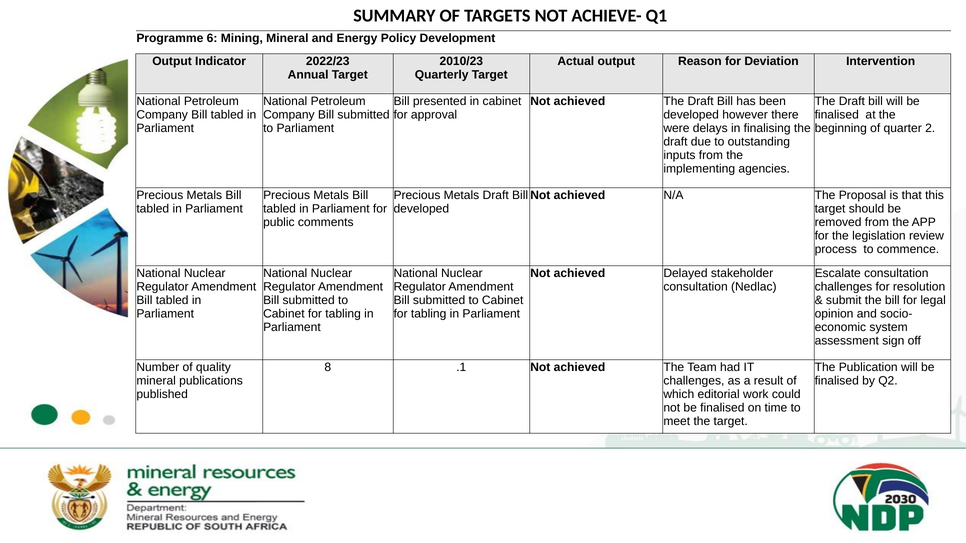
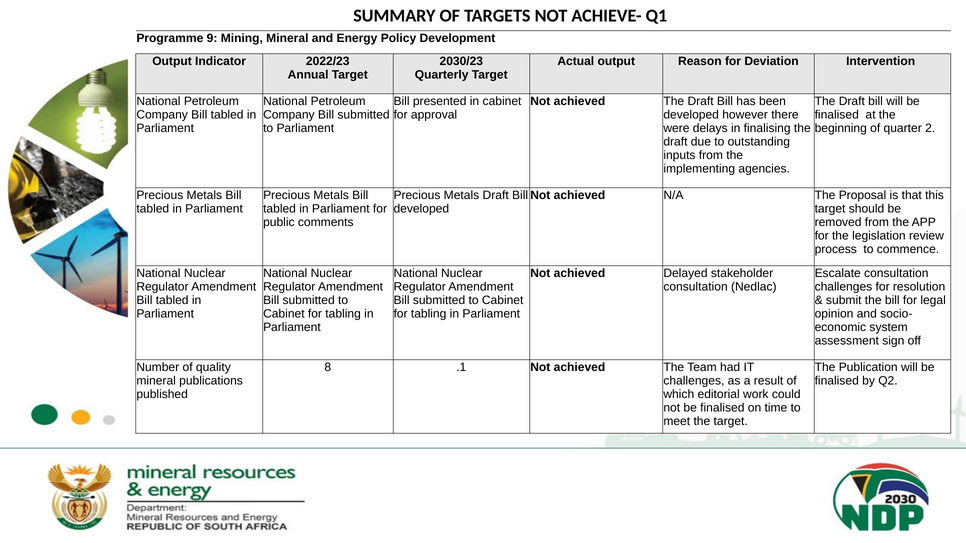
6: 6 -> 9 (212, 39)
2010/23: 2010/23 -> 2030/23 (461, 61)
